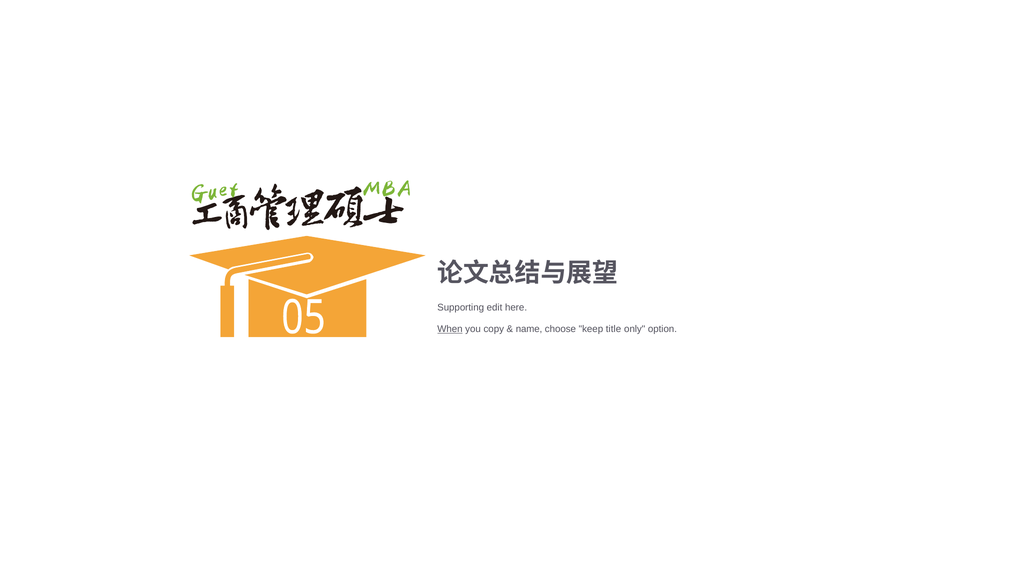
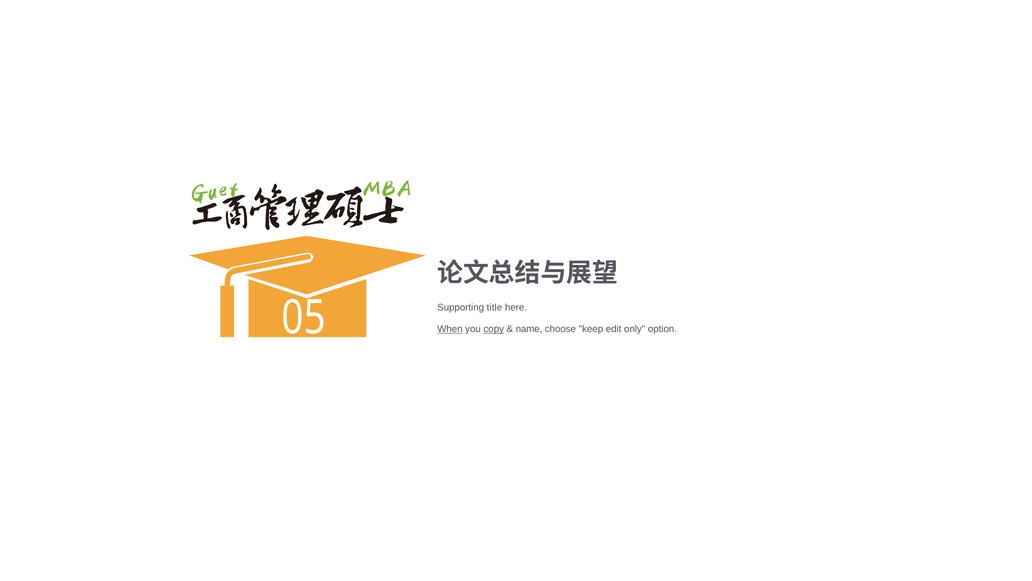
edit: edit -> title (494, 308)
copy underline: none -> present (494, 329)
title: title -> edit (614, 329)
